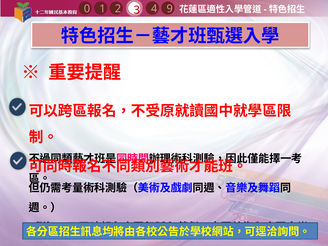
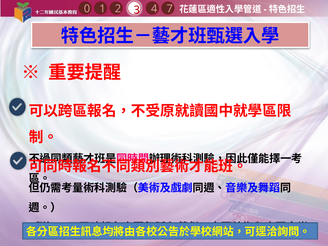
9: 9 -> 7 (170, 9)
